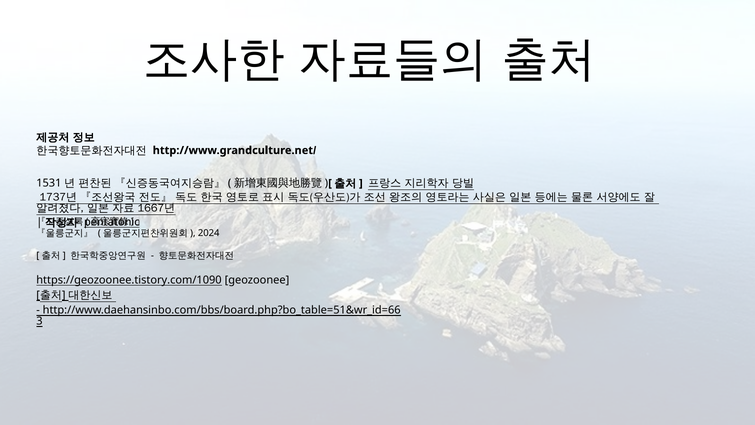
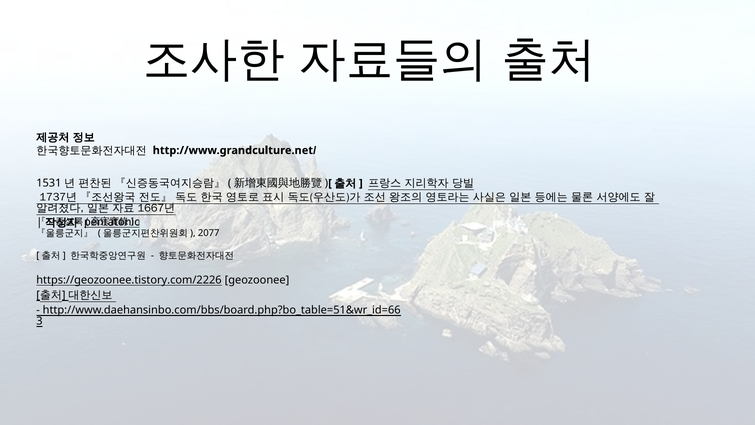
2024: 2024 -> 2077 (209, 233)
https://geozoonee.tistory.com/1090: https://geozoonee.tistory.com/1090 -> https://geozoonee.tistory.com/2226 (129, 280)
